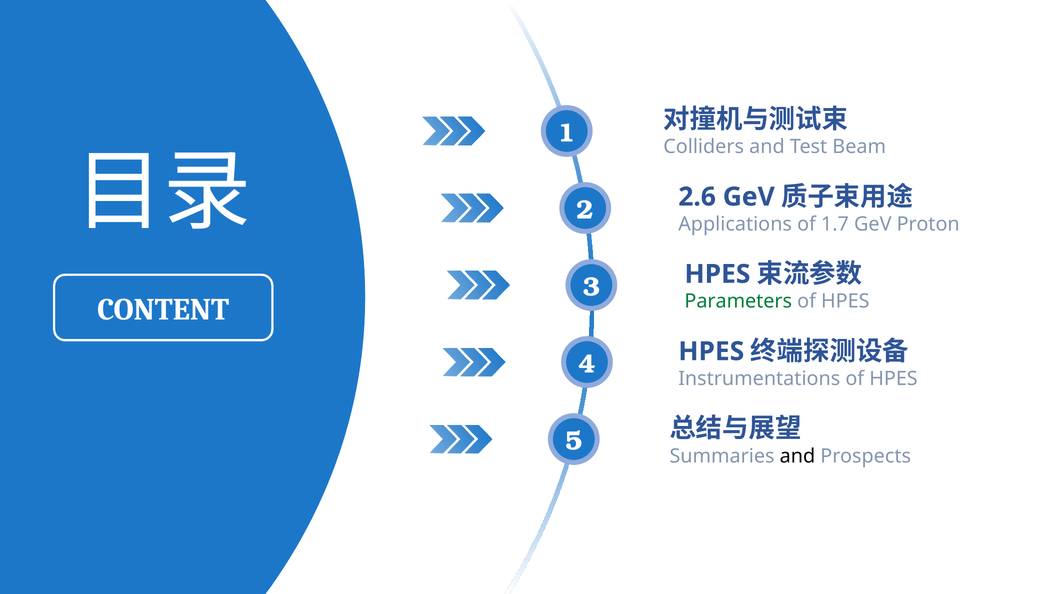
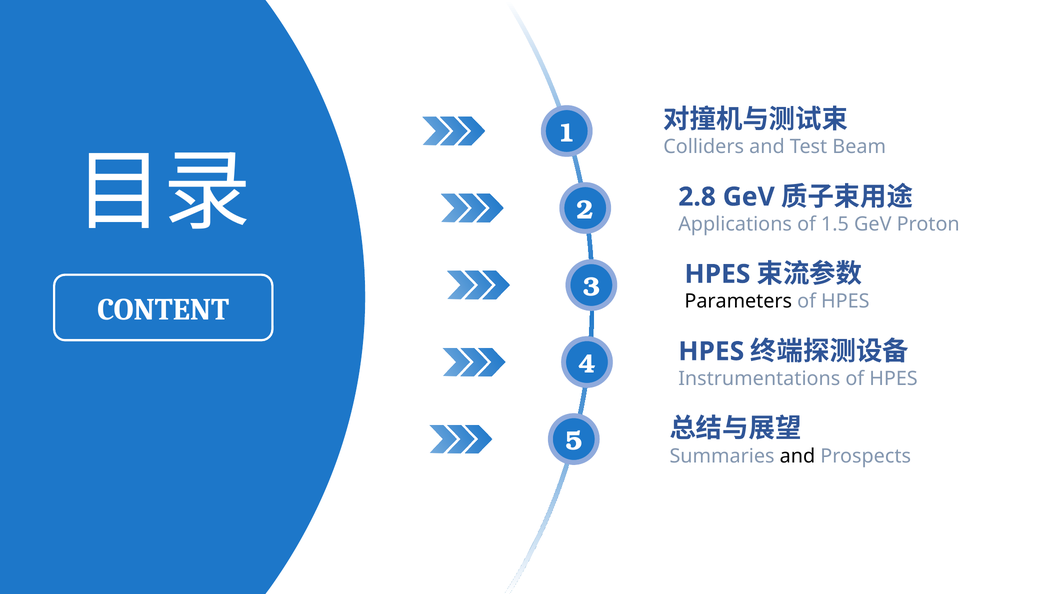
2.6: 2.6 -> 2.8 (697, 197)
1.7: 1.7 -> 1.5 (835, 224)
Parameters colour: green -> black (738, 301)
